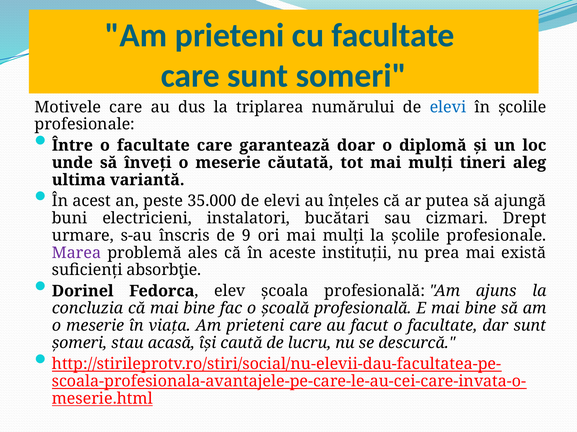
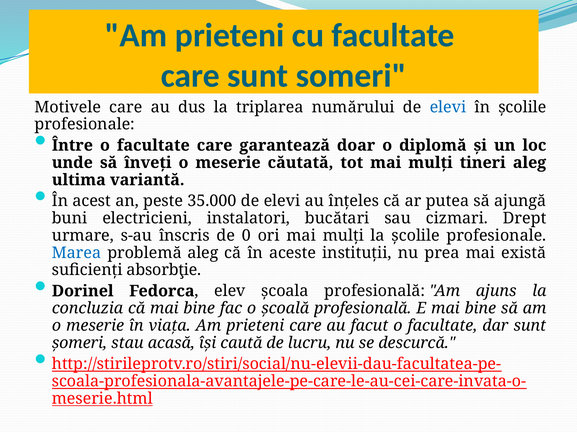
9: 9 -> 0 (246, 236)
Marea colour: purple -> blue (76, 253)
problemă ales: ales -> aleg (203, 253)
